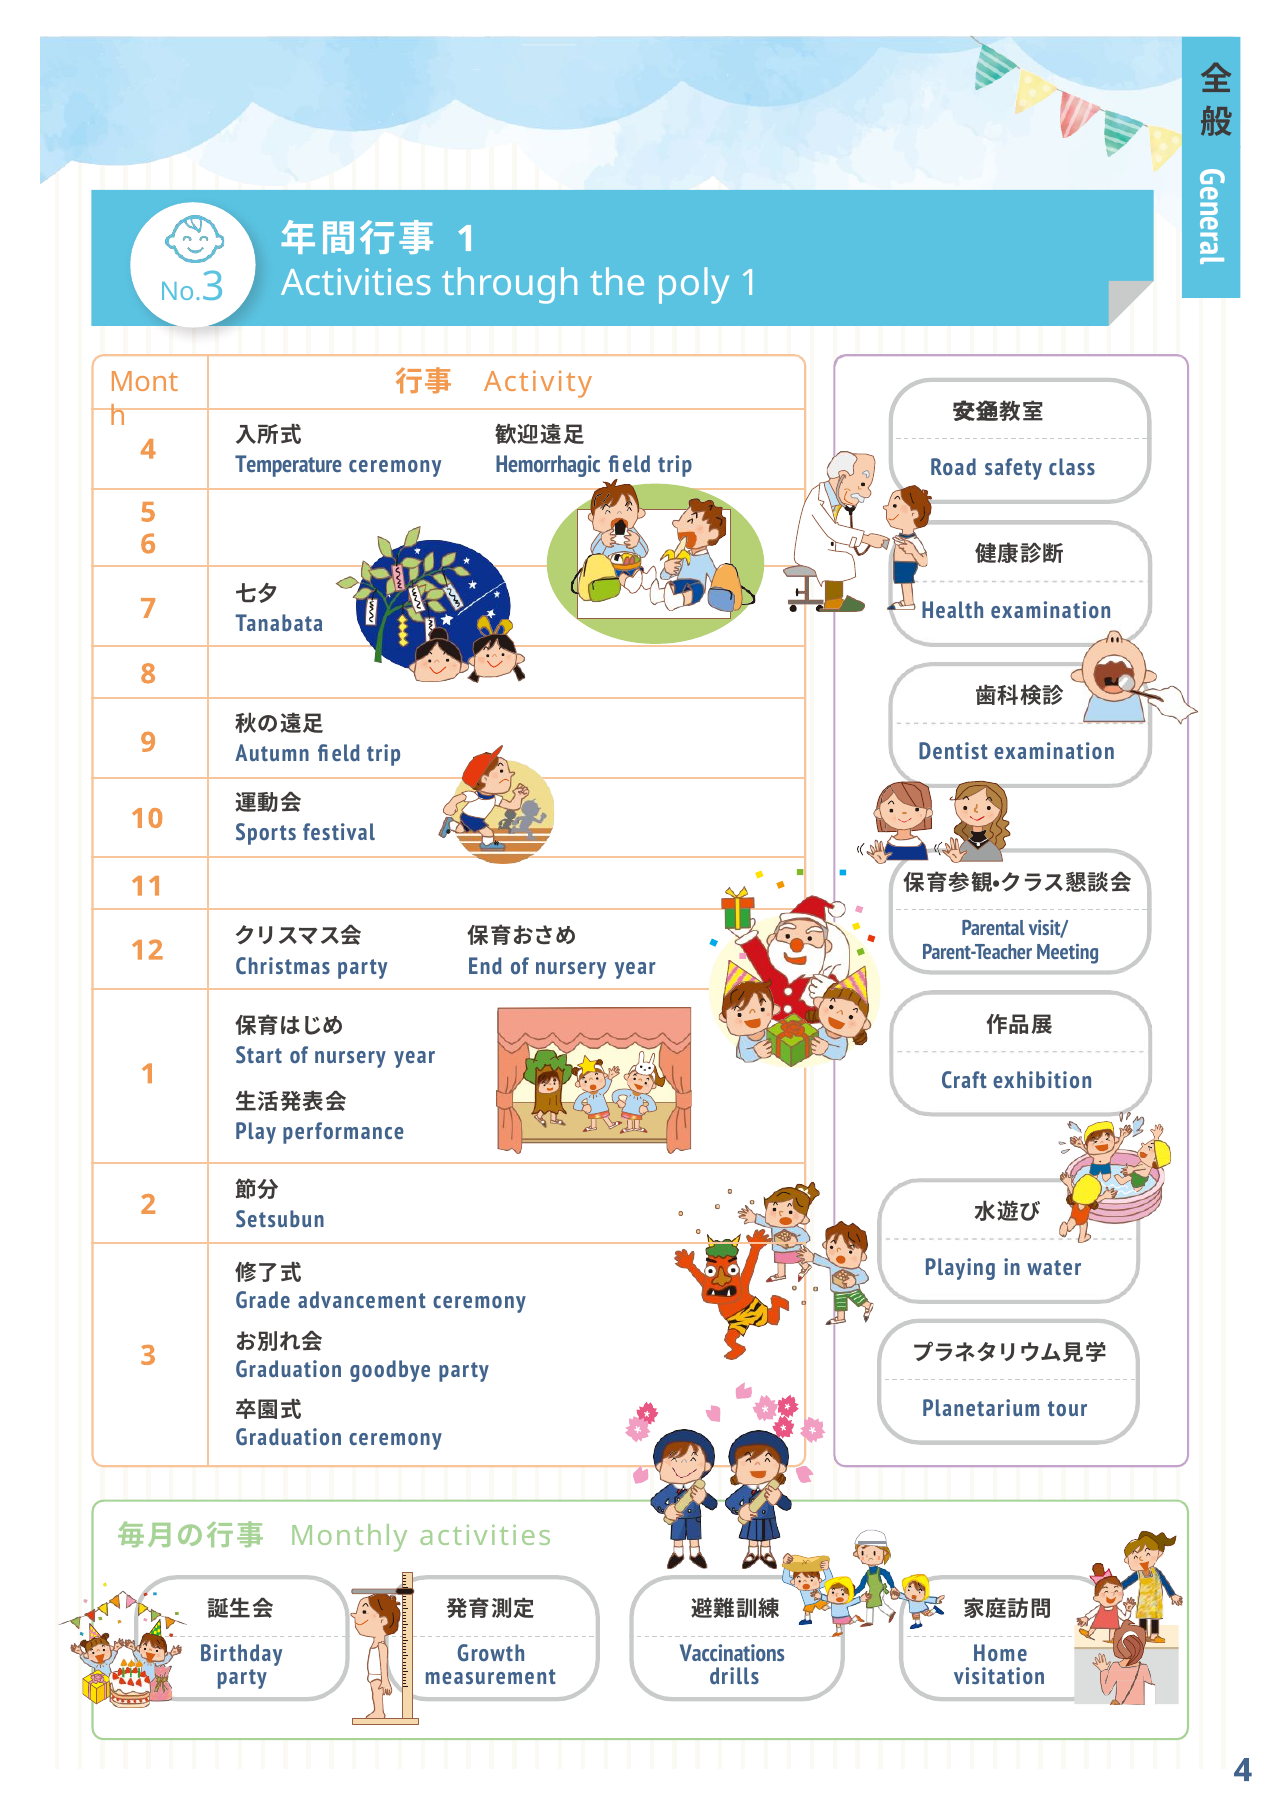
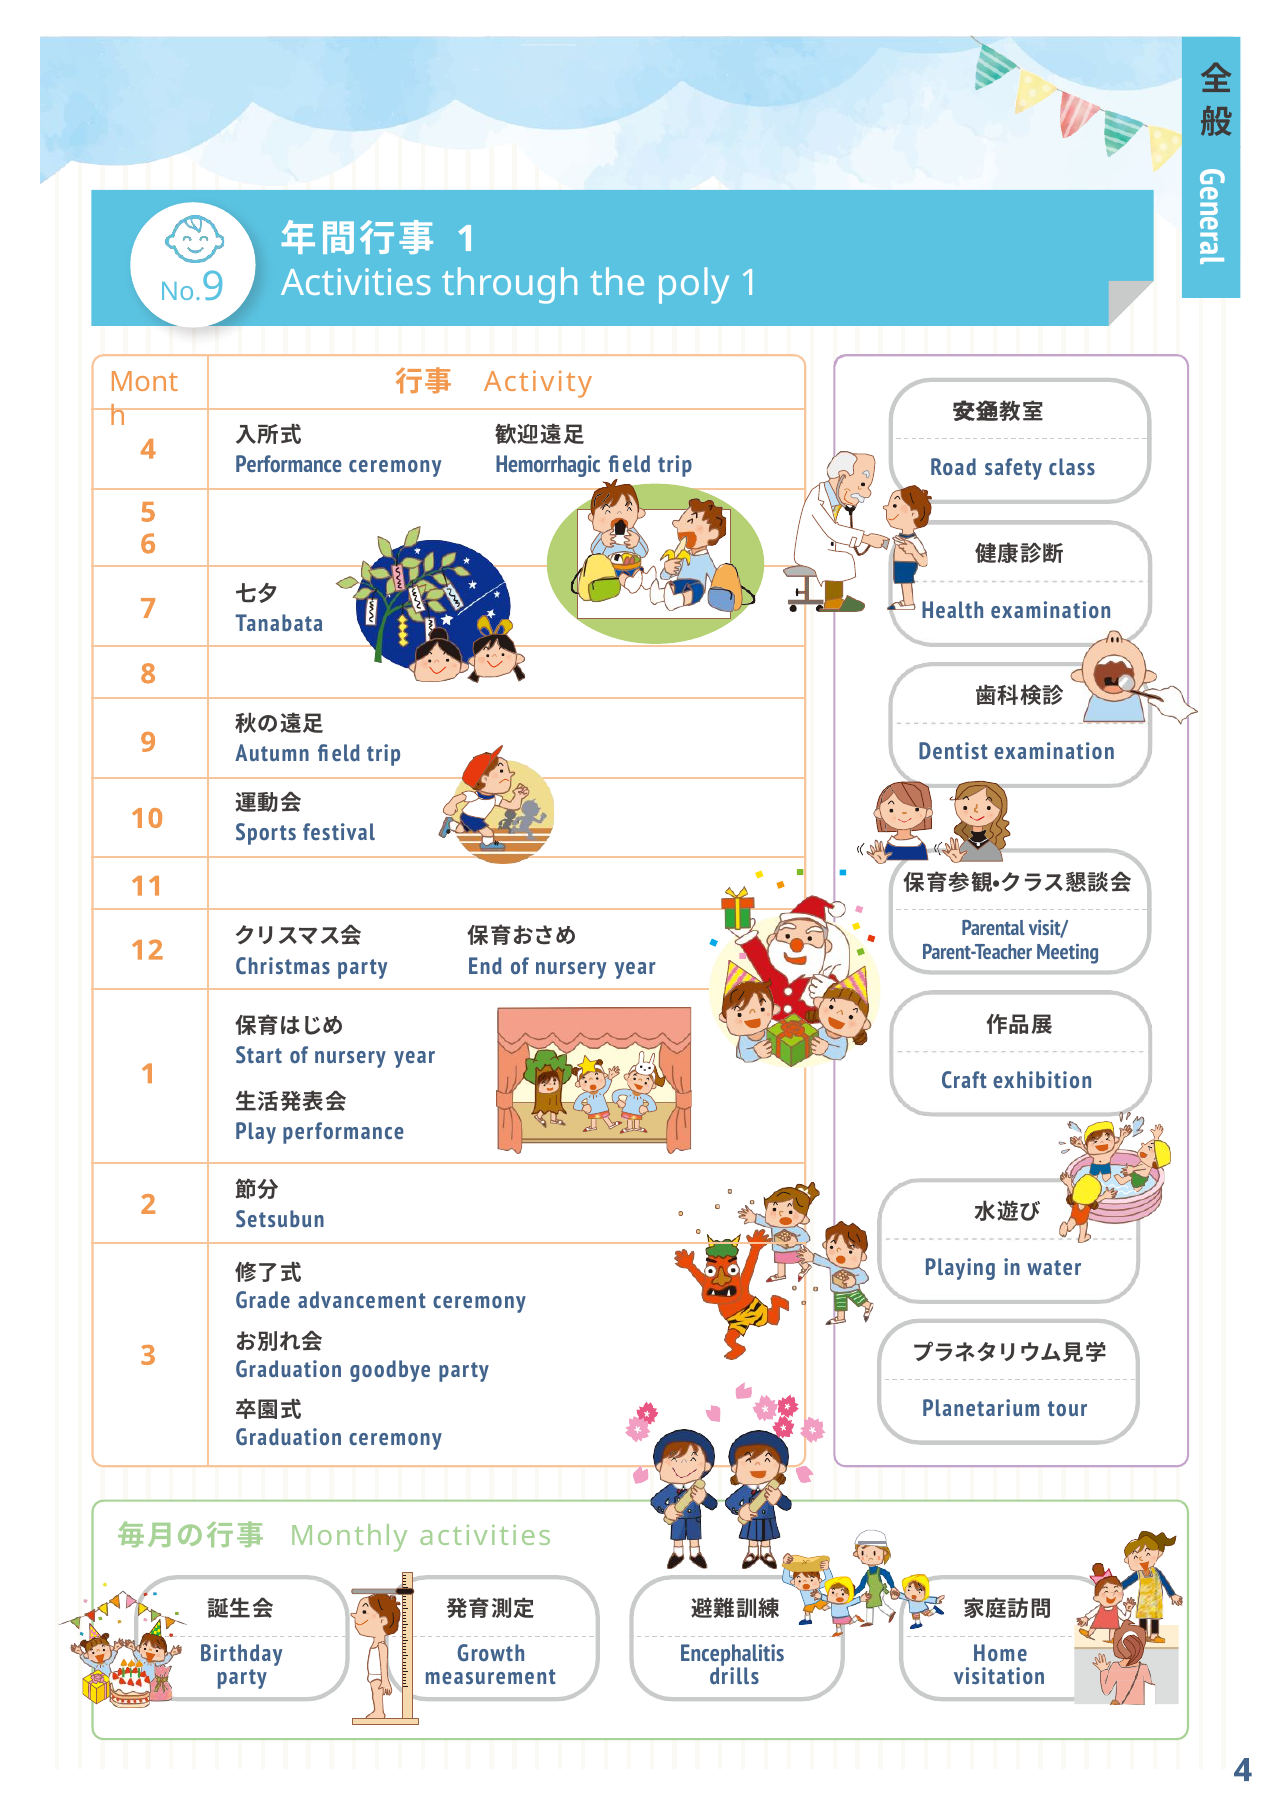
3: 3 -> 9 (213, 287)
Temperature: Temperature -> Performance (289, 465)
Vaccinations: Vaccinations -> Encephalitis (732, 1653)
